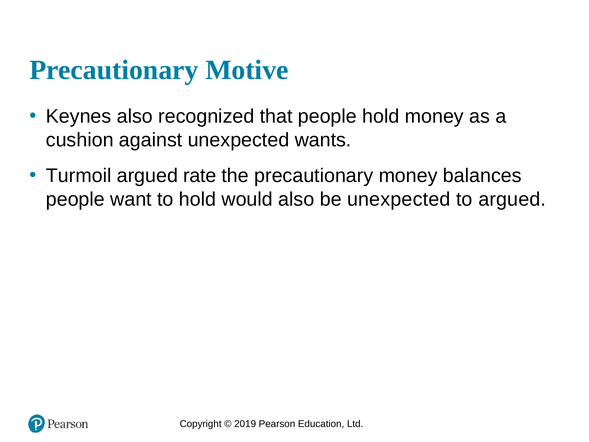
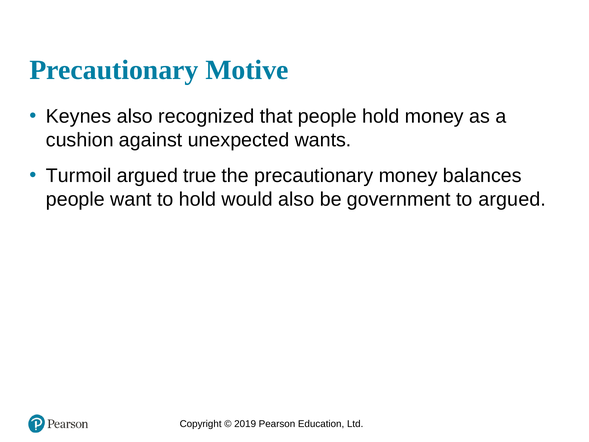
rate: rate -> true (200, 176)
be unexpected: unexpected -> government (399, 199)
